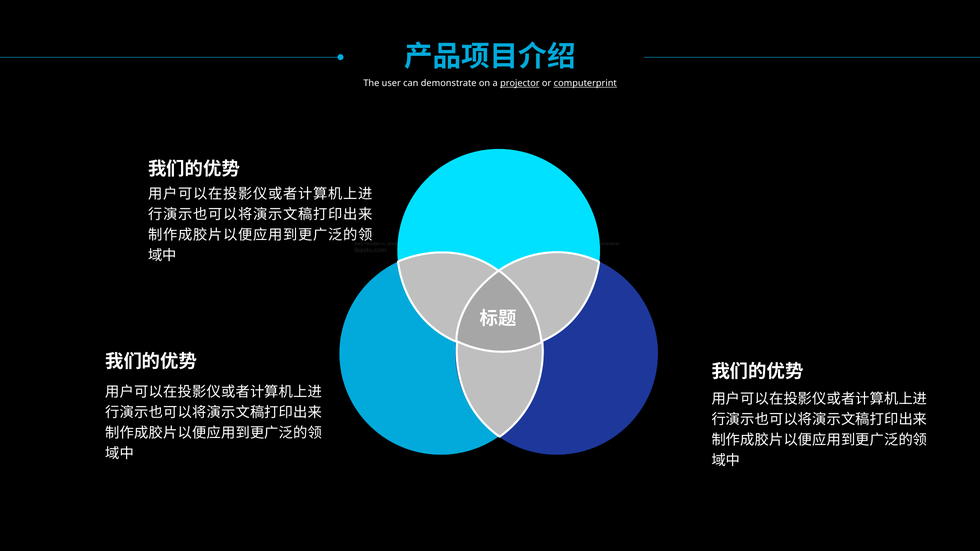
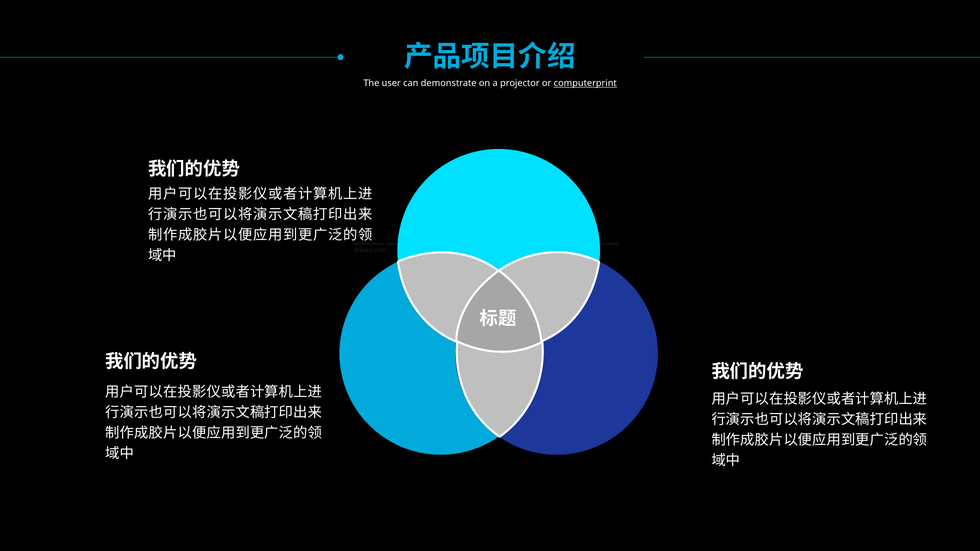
projector underline: present -> none (520, 83)
